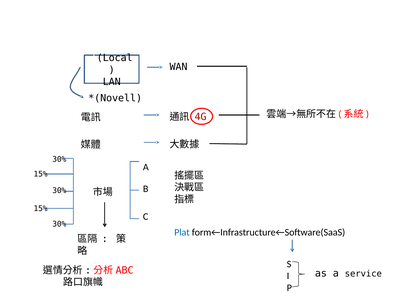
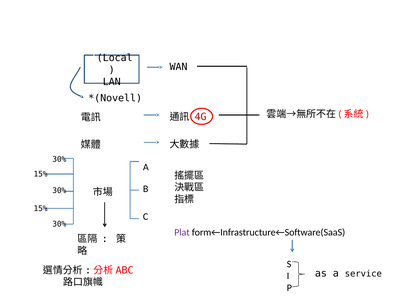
Plat colour: blue -> purple (182, 232)
